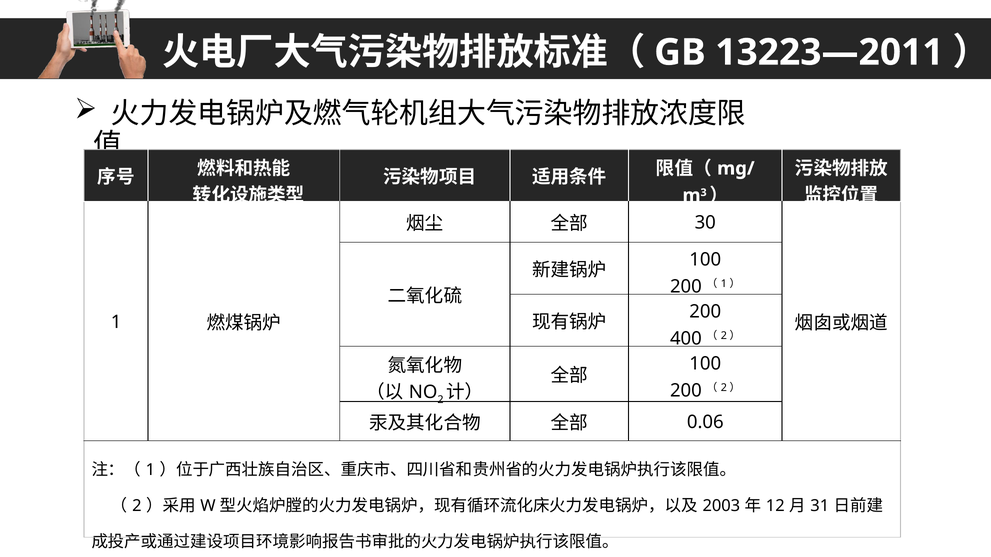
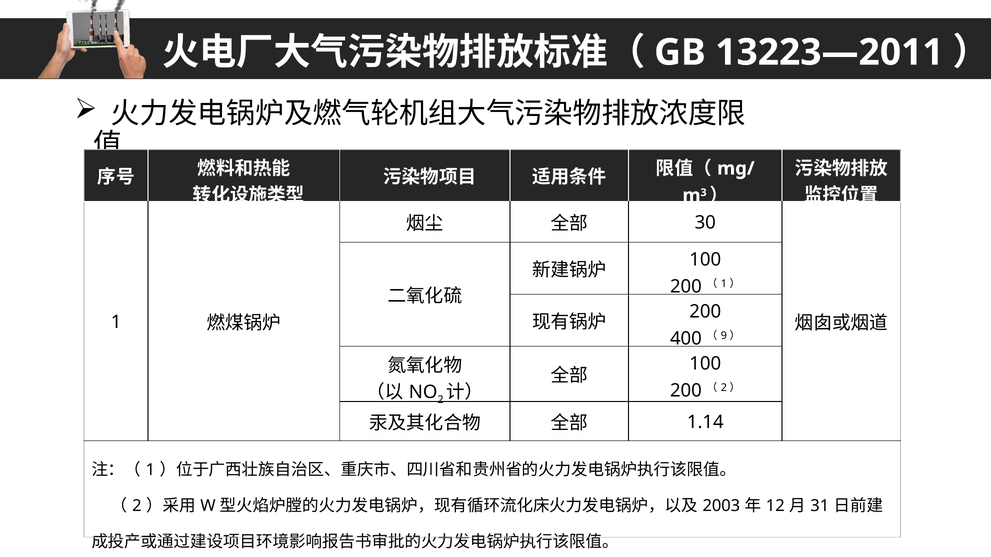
2: 2 -> 9 (724, 336)
0.06: 0.06 -> 1.14 (705, 422)
